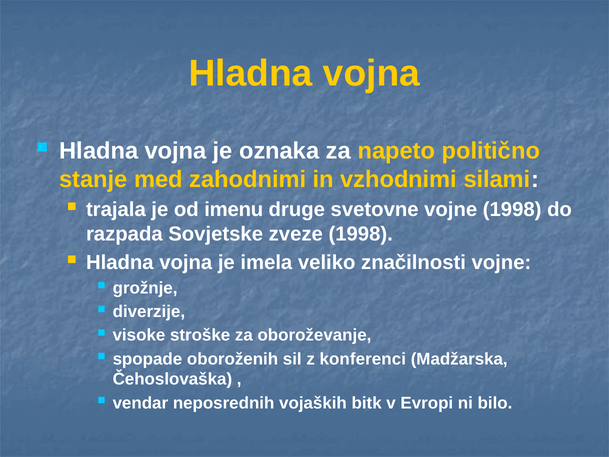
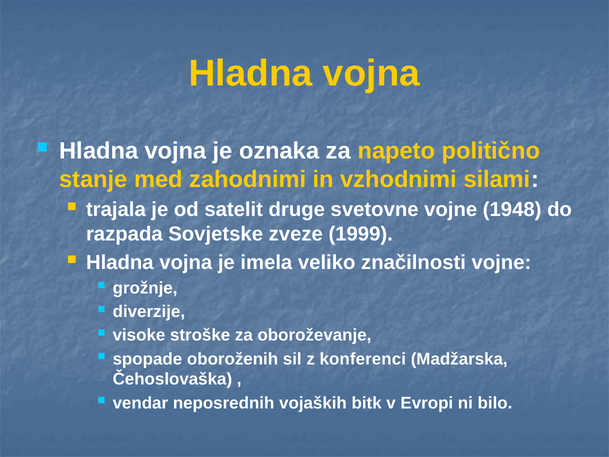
imenu: imenu -> satelit (234, 210)
vojne 1998: 1998 -> 1948 (512, 210)
zveze 1998: 1998 -> 1999 (361, 234)
